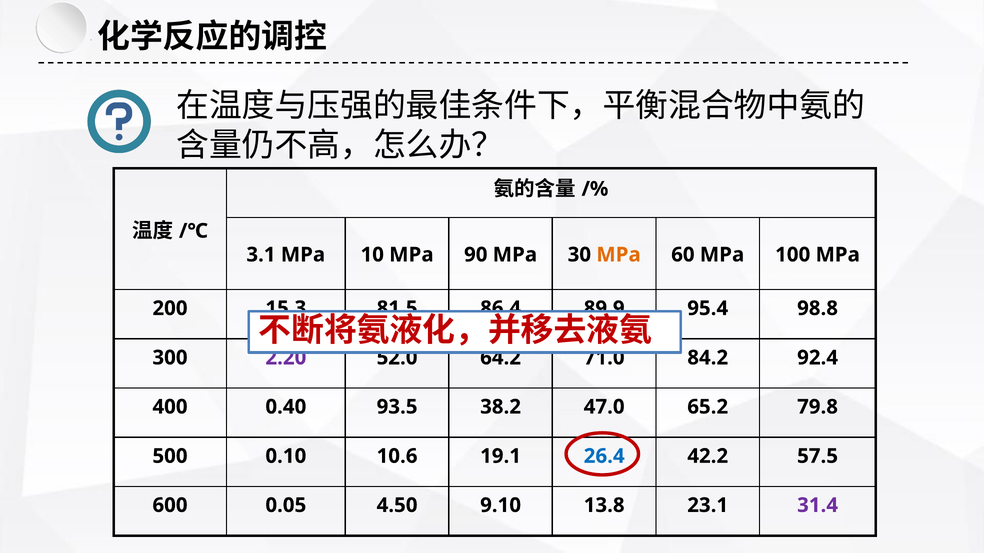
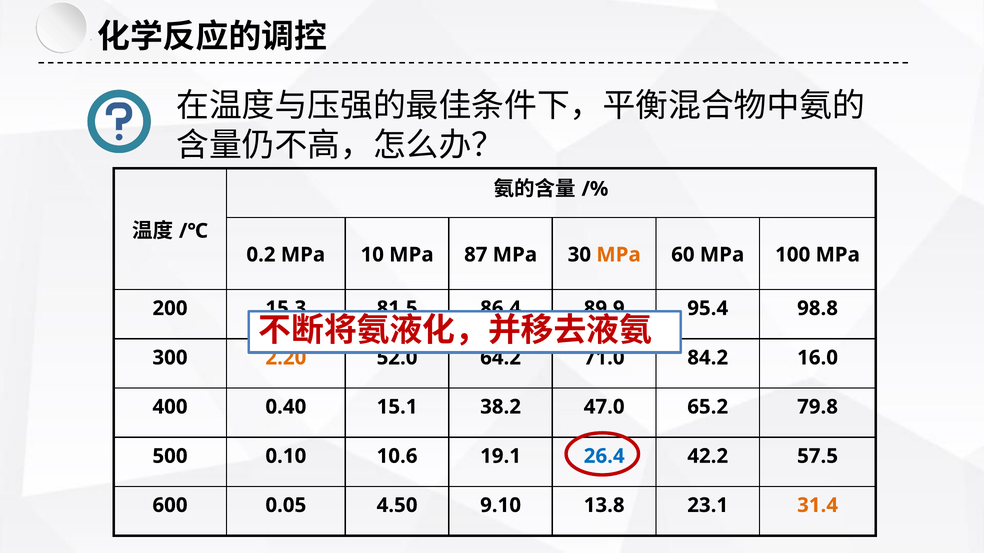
3.1: 3.1 -> 0.2 (261, 255)
90: 90 -> 87 (476, 255)
2.20 colour: purple -> orange (286, 358)
92.4: 92.4 -> 16.0 (818, 358)
93.5: 93.5 -> 15.1 (397, 407)
31.4 colour: purple -> orange (818, 506)
